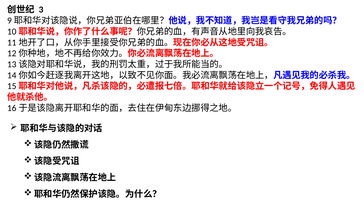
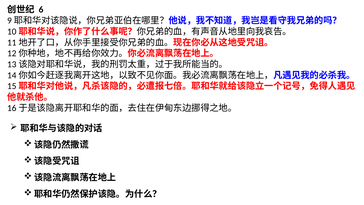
3: 3 -> 6 (41, 10)
